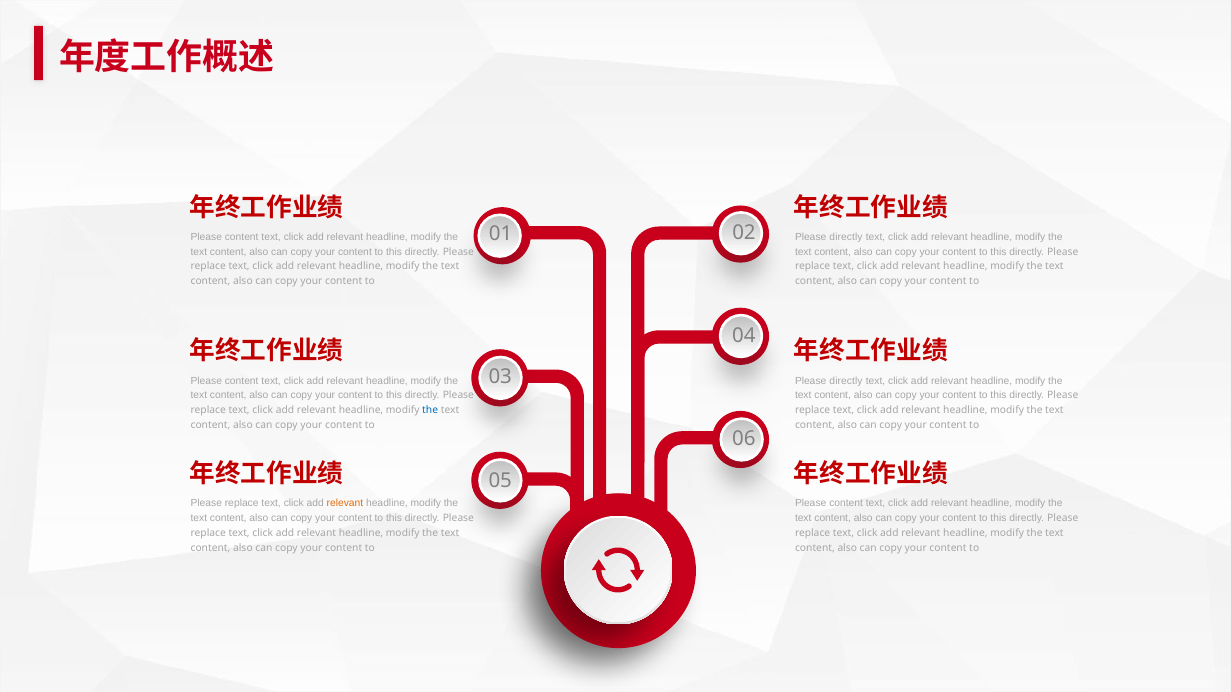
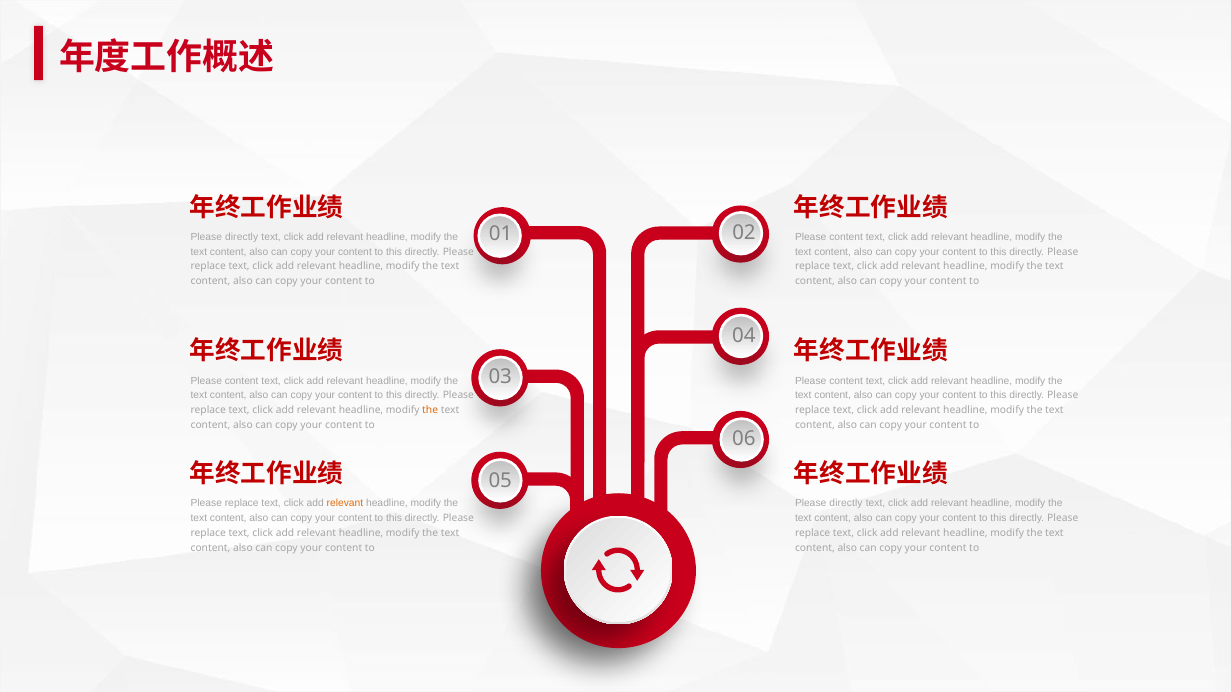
content: content -> directly (242, 237)
directly: directly -> content (846, 237)
directly: directly -> content (846, 381)
the colour: blue -> orange (430, 410)
content: content -> directly (846, 504)
